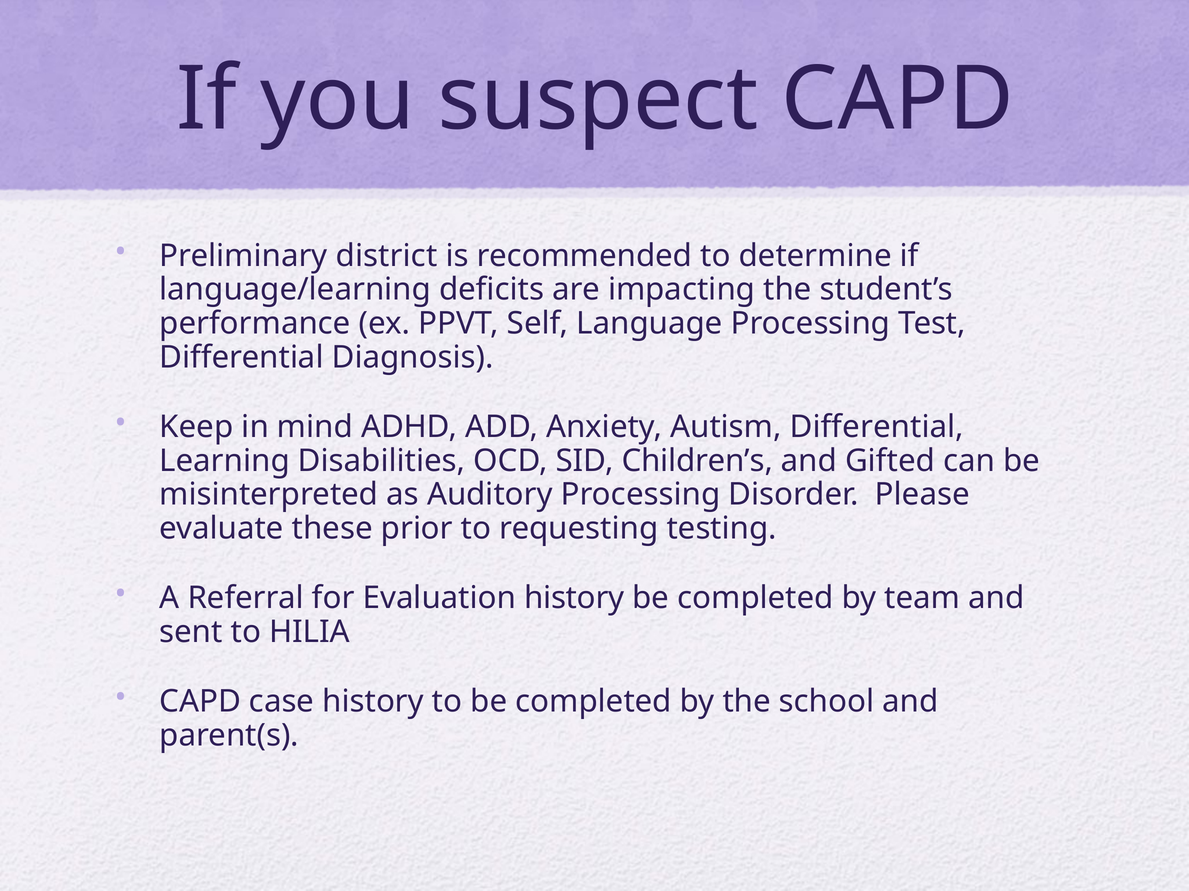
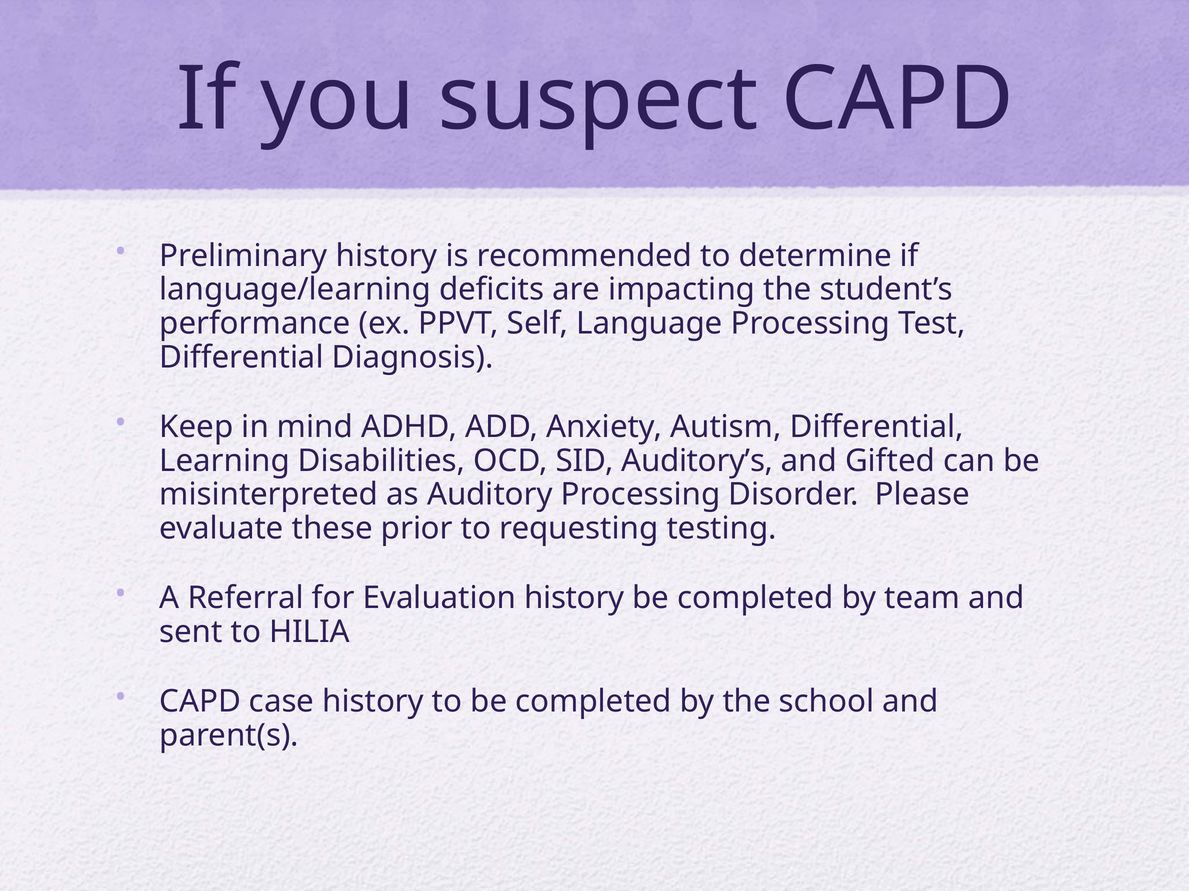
Preliminary district: district -> history (387, 256)
Children’s: Children’s -> Auditory’s (697, 461)
